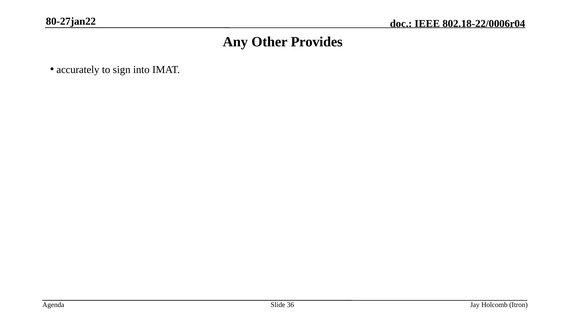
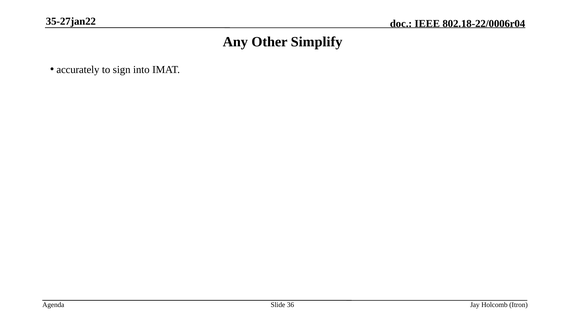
80-27jan22: 80-27jan22 -> 35-27jan22 (71, 21)
Provides: Provides -> Simplify (317, 42)
